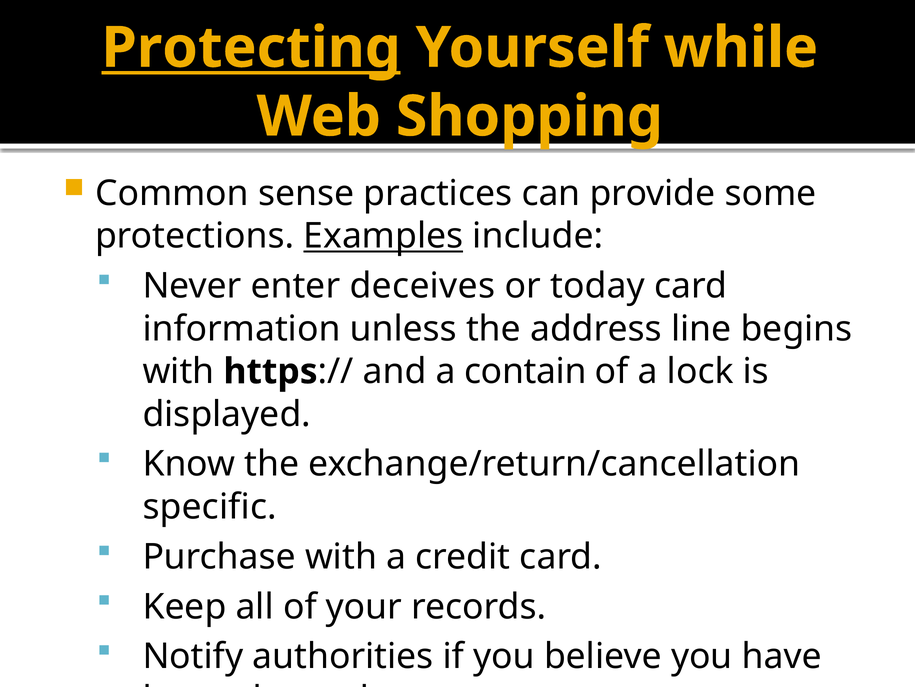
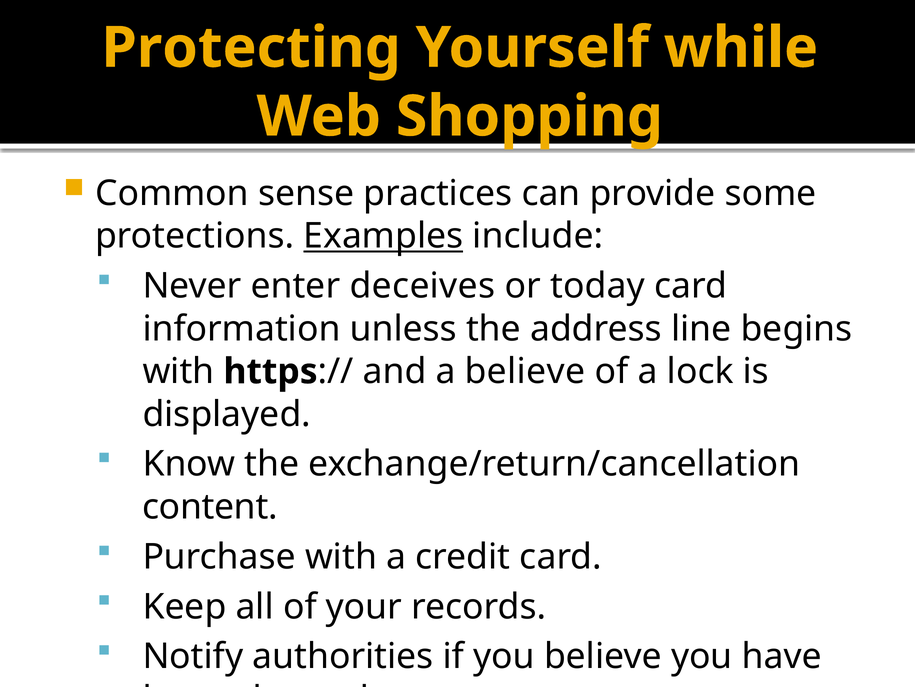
Protecting underline: present -> none (251, 48)
a contain: contain -> believe (525, 371)
specific: specific -> content (210, 506)
